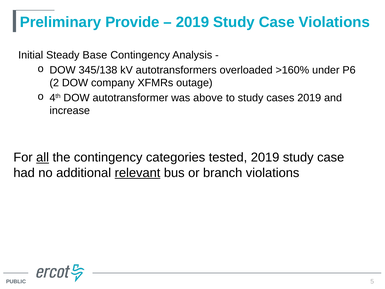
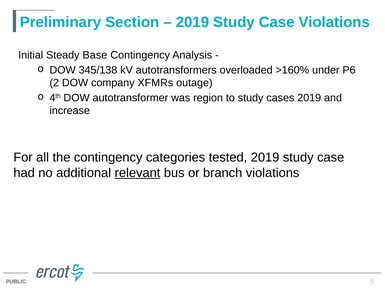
Provide: Provide -> Section (132, 22)
above: above -> region (208, 98)
all underline: present -> none (43, 157)
